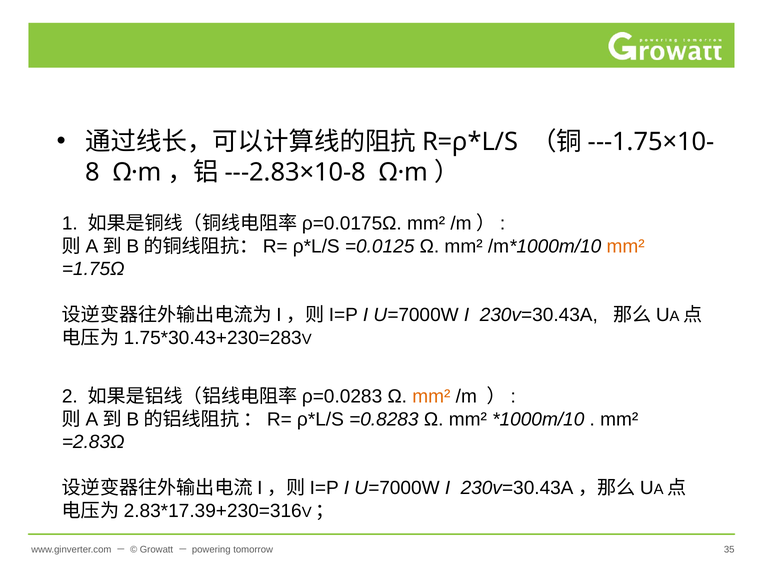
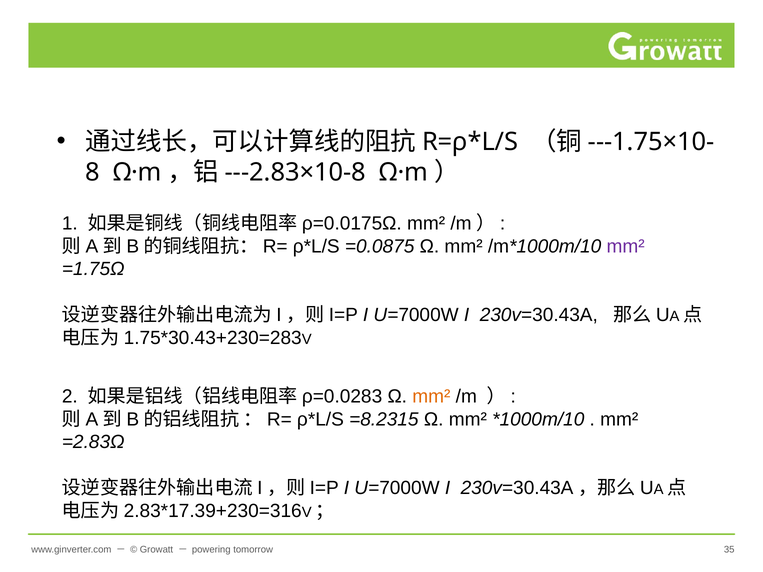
=0.0125: =0.0125 -> =0.0875 (380, 246)
mm² colour: orange -> purple (626, 246)
=0.8283: =0.8283 -> =8.2315 (384, 419)
